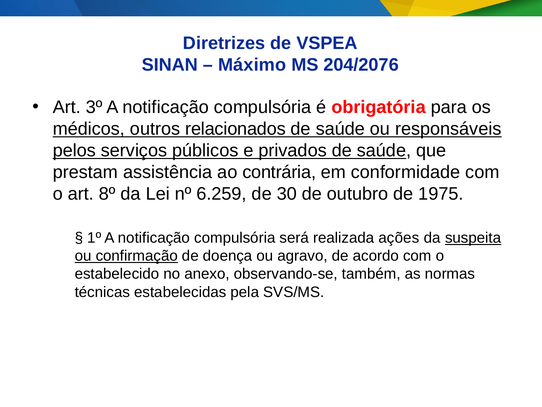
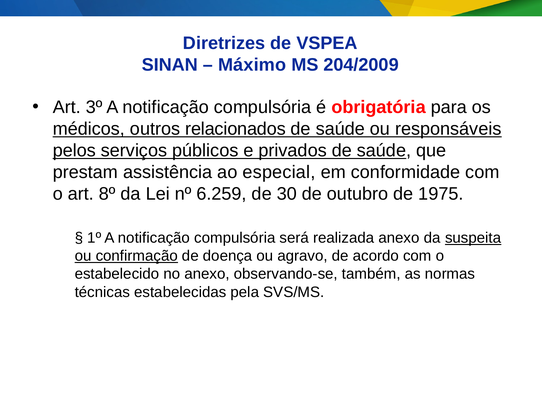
204/2076: 204/2076 -> 204/2009 (361, 65)
contrária: contrária -> especial (279, 172)
realizada ações: ações -> anexo (399, 238)
